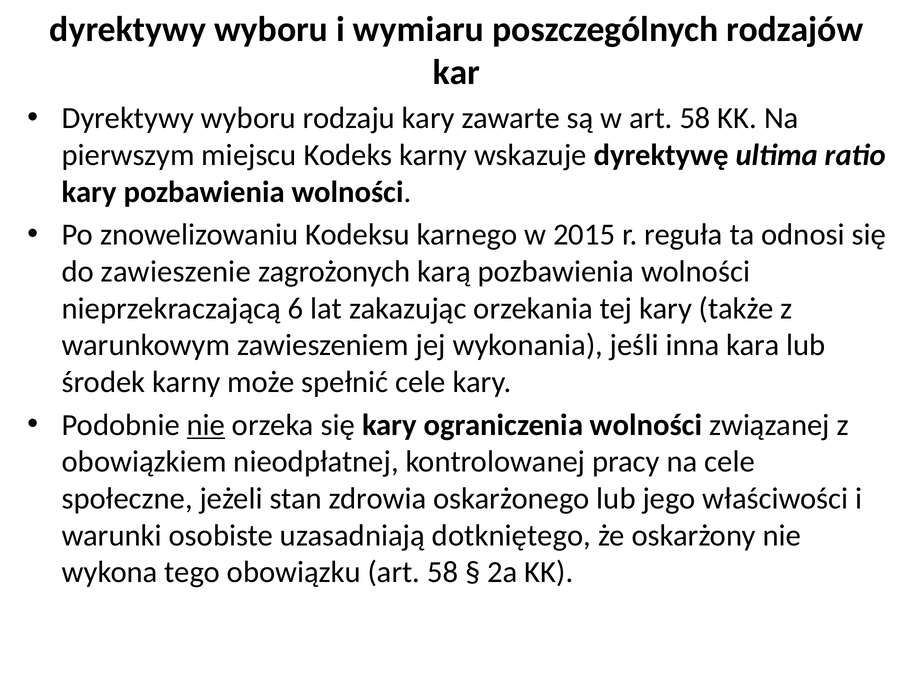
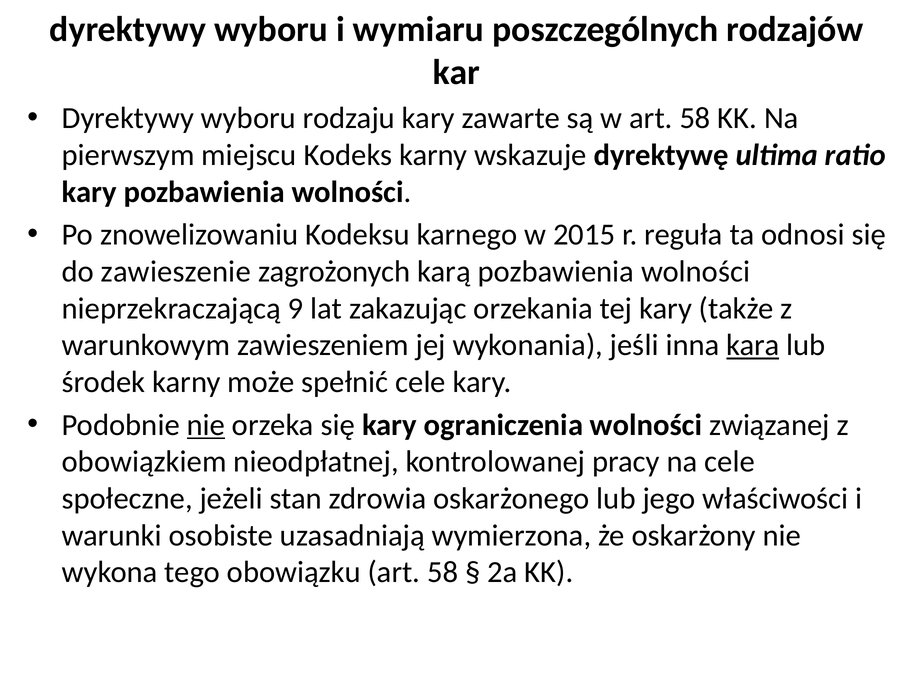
6: 6 -> 9 (296, 308)
kara underline: none -> present (753, 345)
dotkniętego: dotkniętego -> wymierzona (512, 535)
